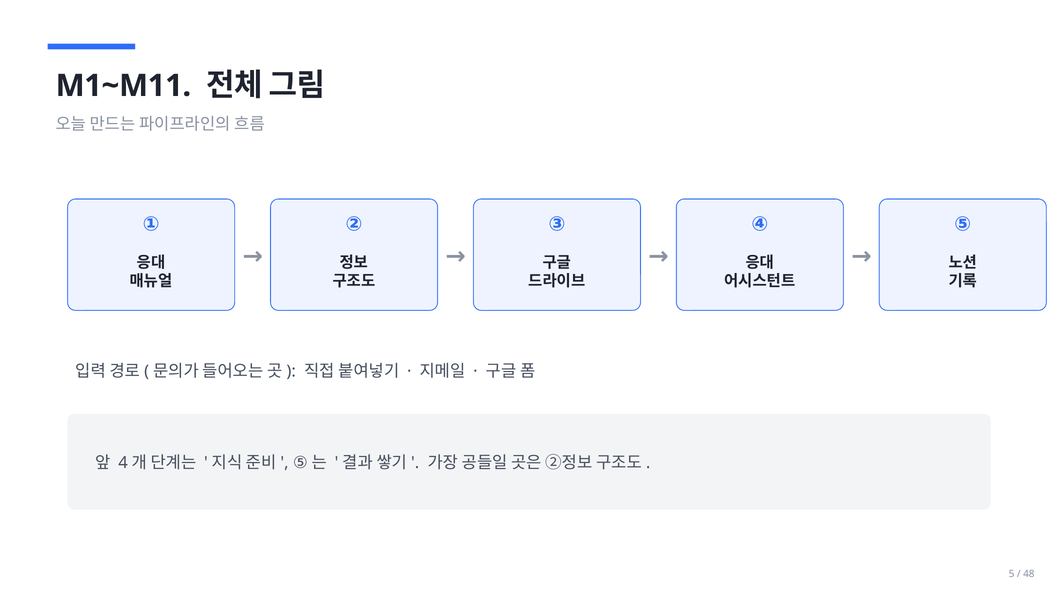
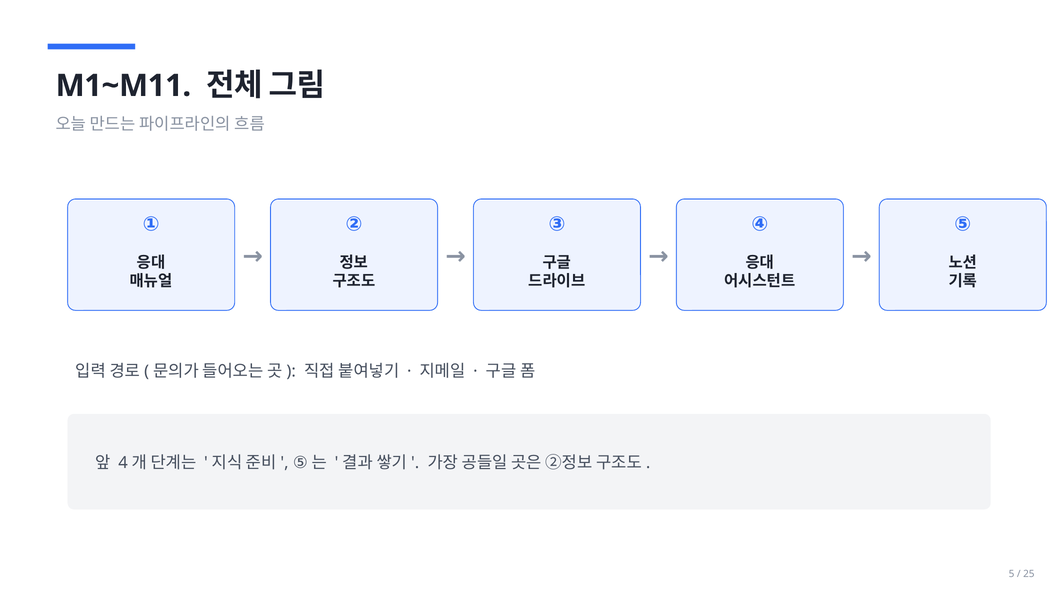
48: 48 -> 25 (1029, 574)
